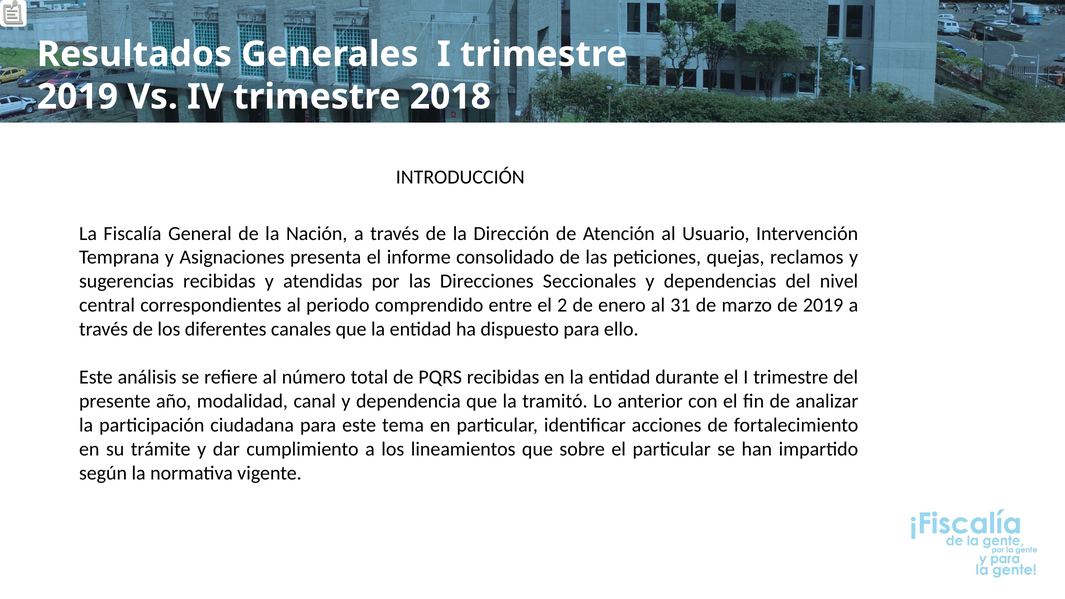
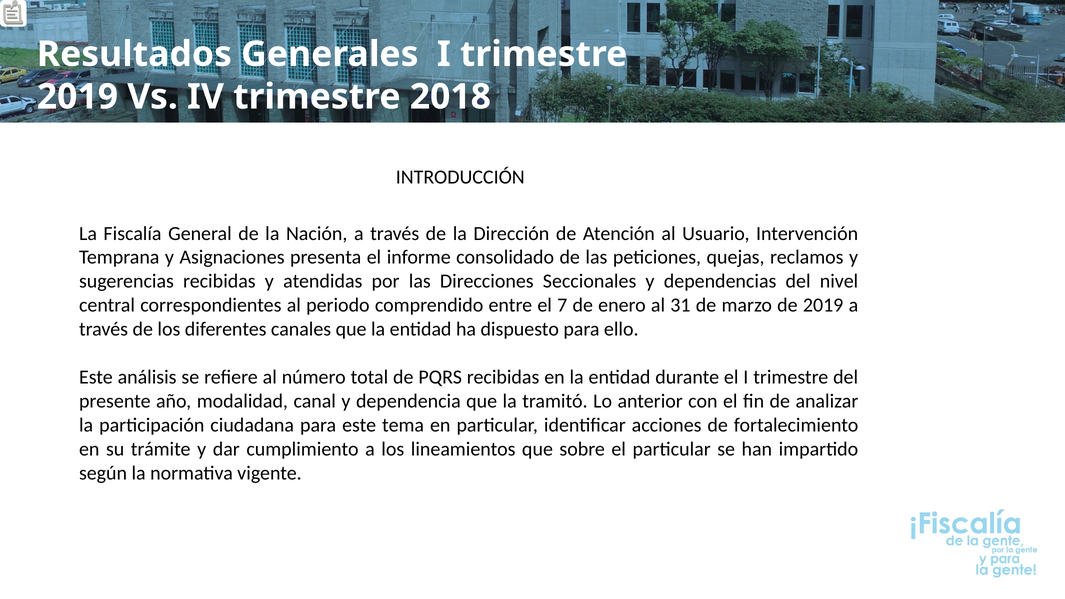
2: 2 -> 7 (562, 305)
